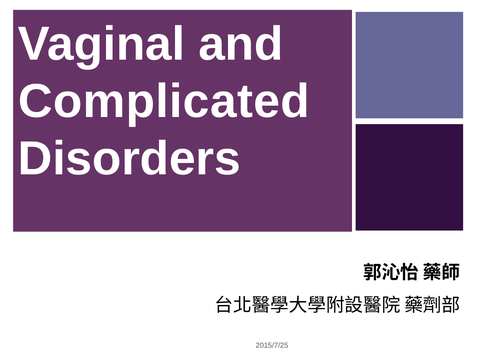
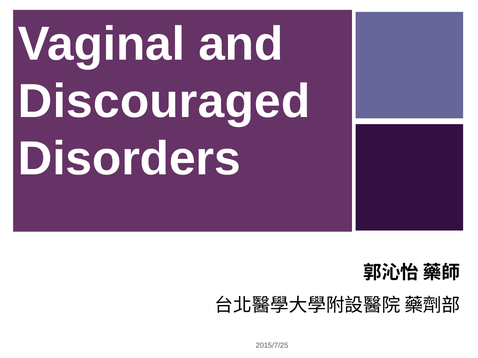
Complicated: Complicated -> Discouraged (164, 102)
